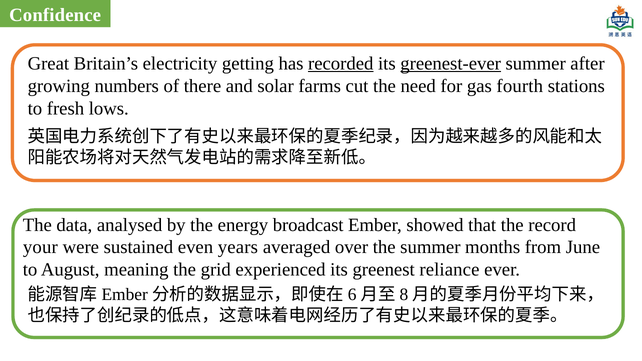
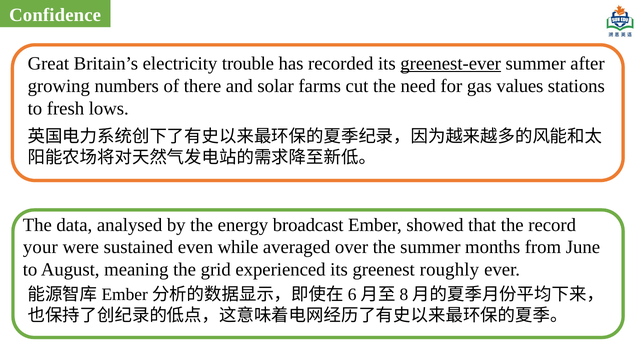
getting: getting -> trouble (248, 64)
recorded underline: present -> none (341, 64)
fourth: fourth -> values (520, 86)
years: years -> while (238, 247)
reliance: reliance -> roughly (449, 270)
